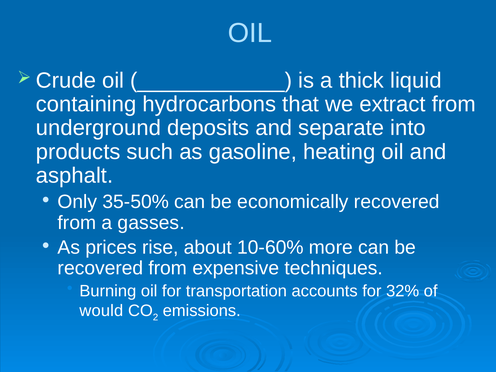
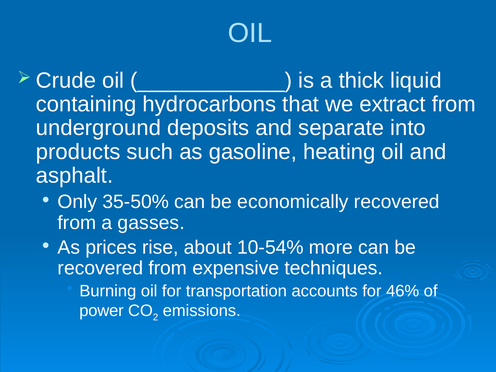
10-60%: 10-60% -> 10-54% (270, 247)
32%: 32% -> 46% (403, 291)
would: would -> power (101, 311)
